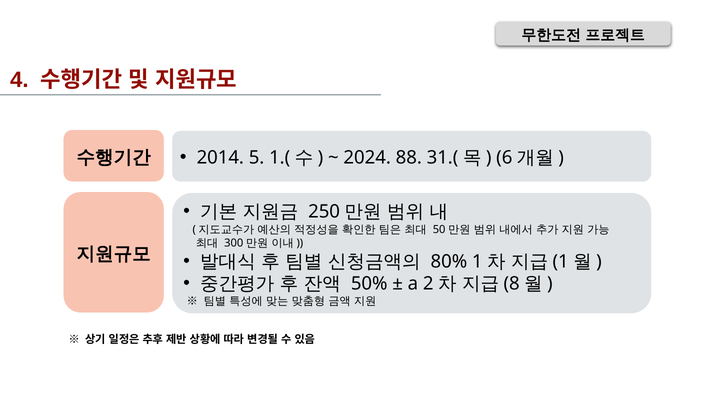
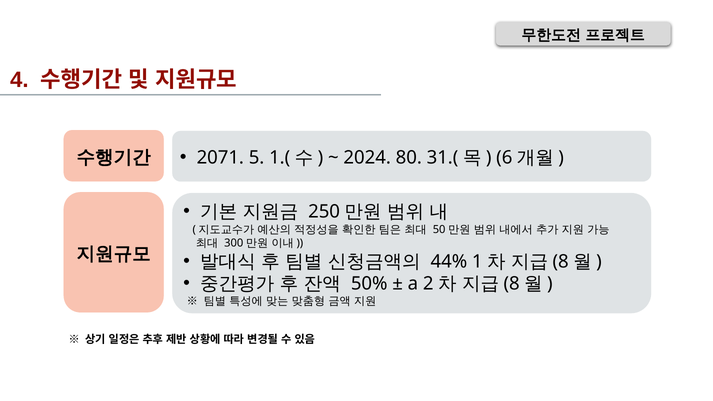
2014: 2014 -> 2071 (220, 158)
88: 88 -> 80 (409, 158)
80%: 80% -> 44% (449, 262)
1: 1 -> 8 (561, 262)
